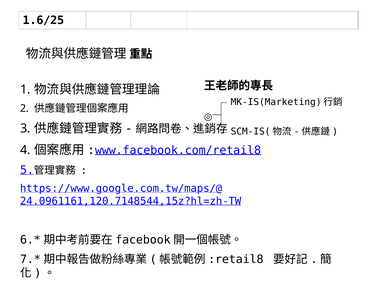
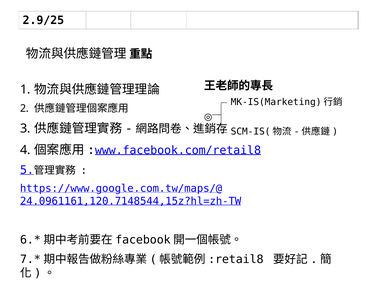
1.6/25: 1.6/25 -> 2.9/25 (43, 20)
